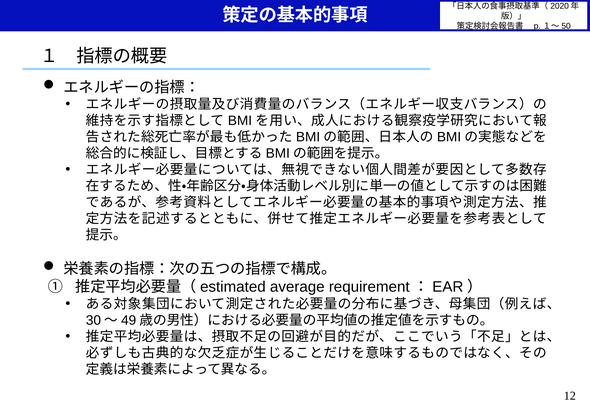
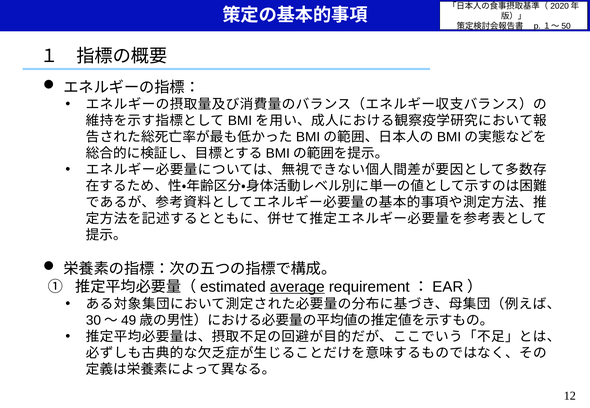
average underline: none -> present (297, 287)
